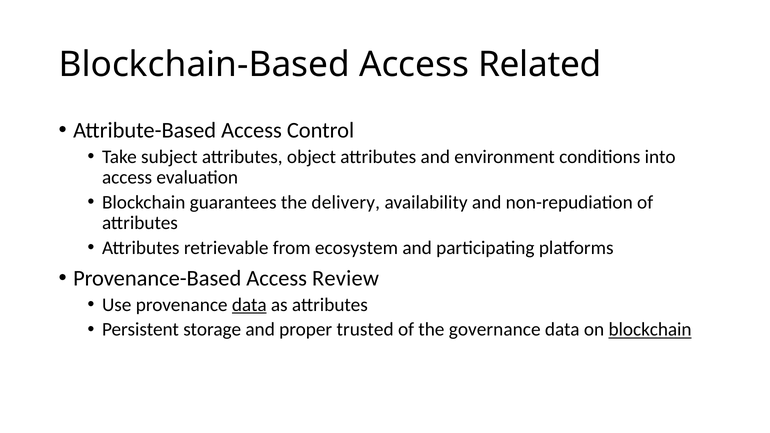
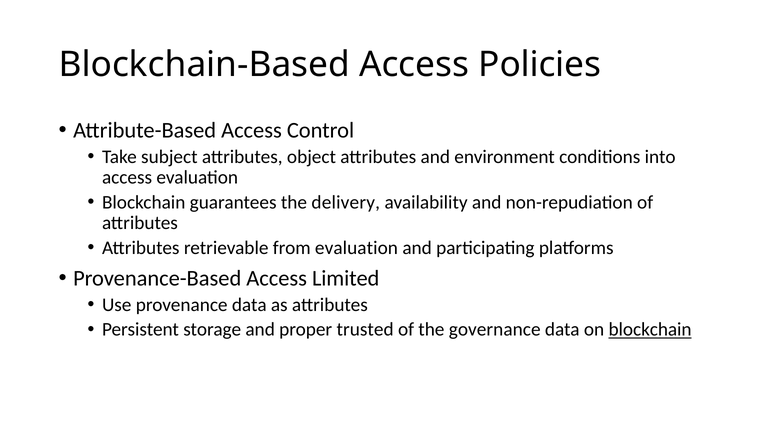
Related: Related -> Policies (540, 65)
from ecosystem: ecosystem -> evaluation (356, 248)
Review: Review -> Limited (346, 278)
data underline: present -> none (249, 305)
